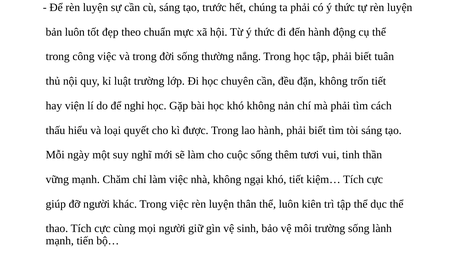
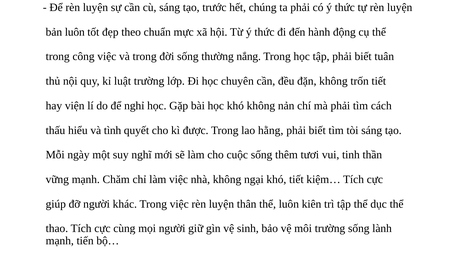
loại: loại -> tình (113, 130)
lao hành: hành -> hằng (271, 130)
